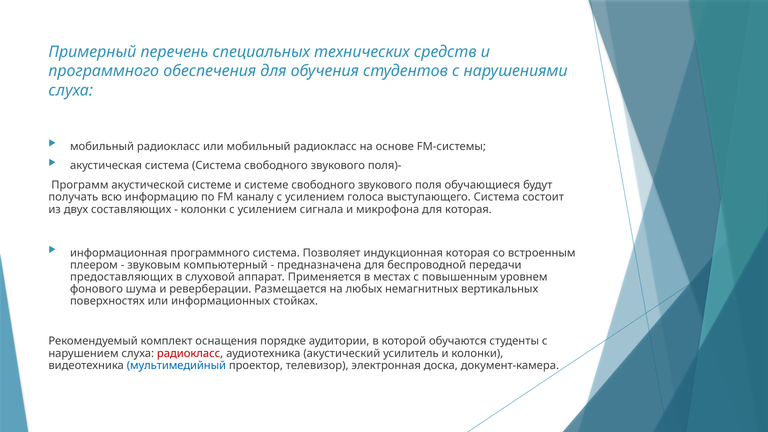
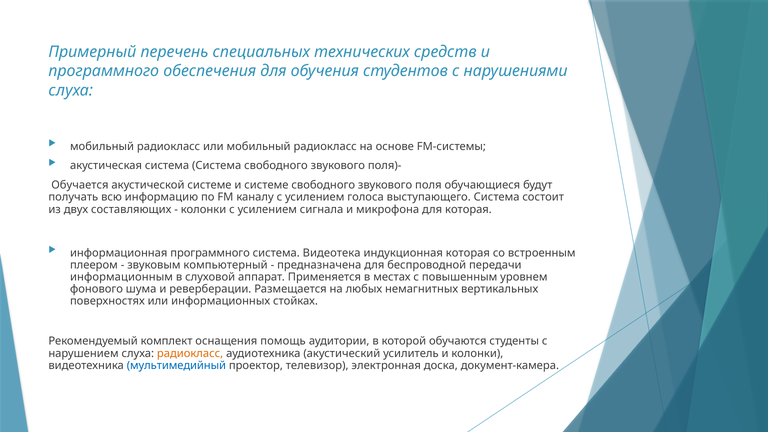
Программ: Программ -> Обучается (80, 185)
Позволяет: Позволяет -> Видеотека (332, 253)
предоставляющих: предоставляющих -> информационным (121, 277)
порядке: порядке -> помощь (283, 341)
радиокласс colour: red -> orange (190, 353)
